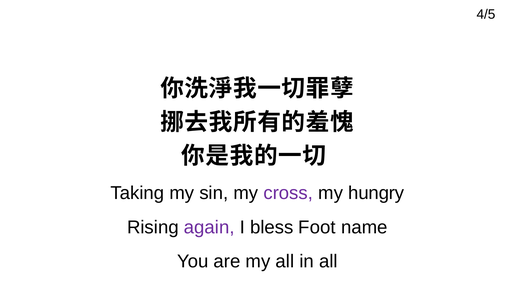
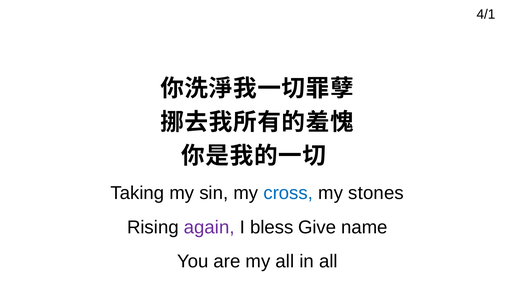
4/5: 4/5 -> 4/1 (486, 14)
cross colour: purple -> blue (288, 193)
hungry: hungry -> stones (376, 193)
Foot: Foot -> Give (317, 227)
